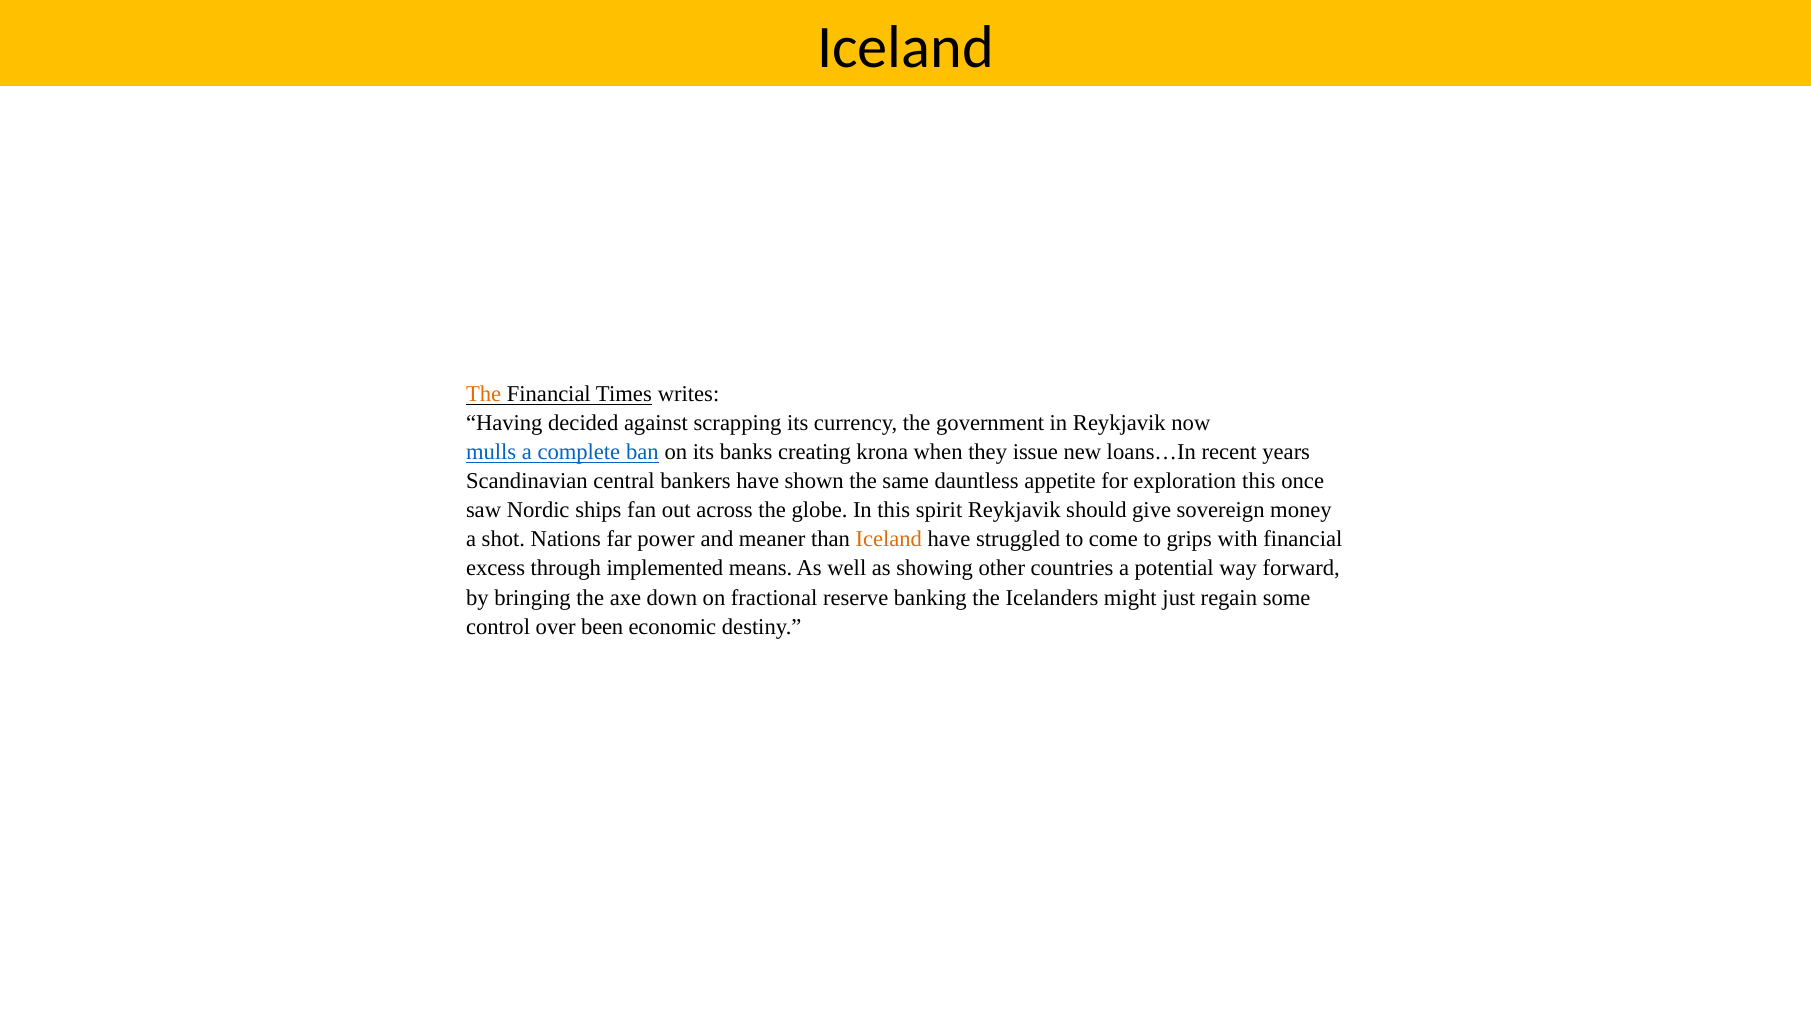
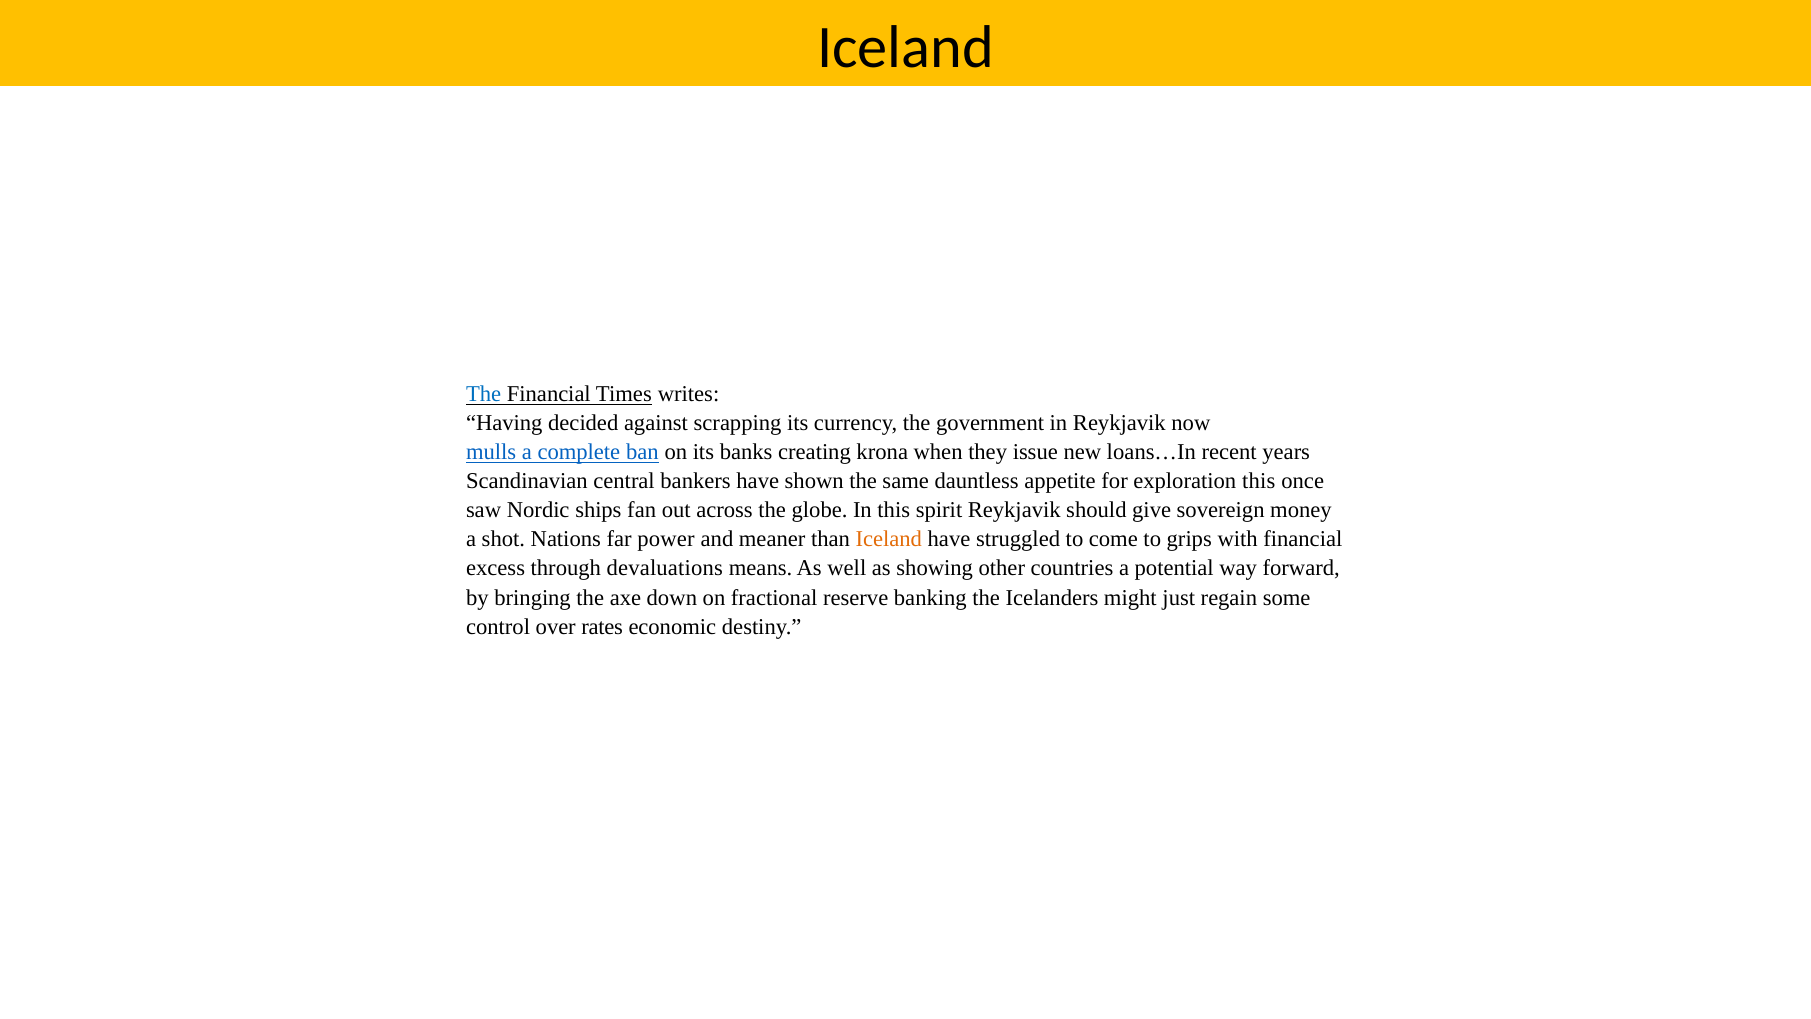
The colour: orange -> blue (484, 394)
implemented: implemented -> devaluations (665, 568)
been: been -> rates (602, 626)
